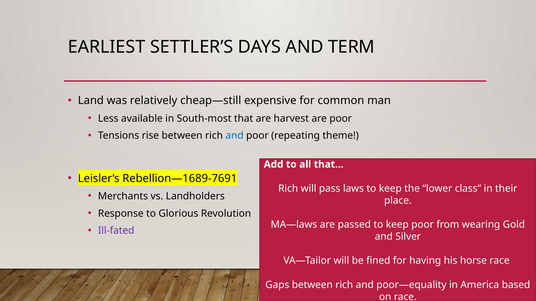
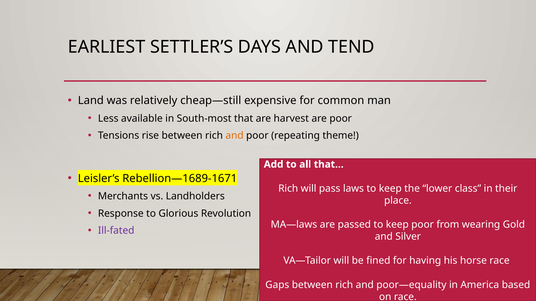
TERM: TERM -> TEND (351, 47)
and colour: blue -> orange (235, 136)
Rebellion—1689-7691: Rebellion—1689-7691 -> Rebellion—1689-1671 (180, 179)
